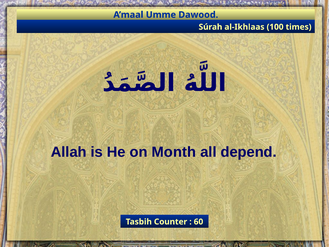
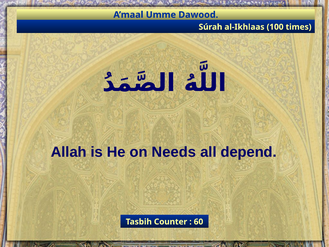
Month: Month -> Needs (174, 152)
